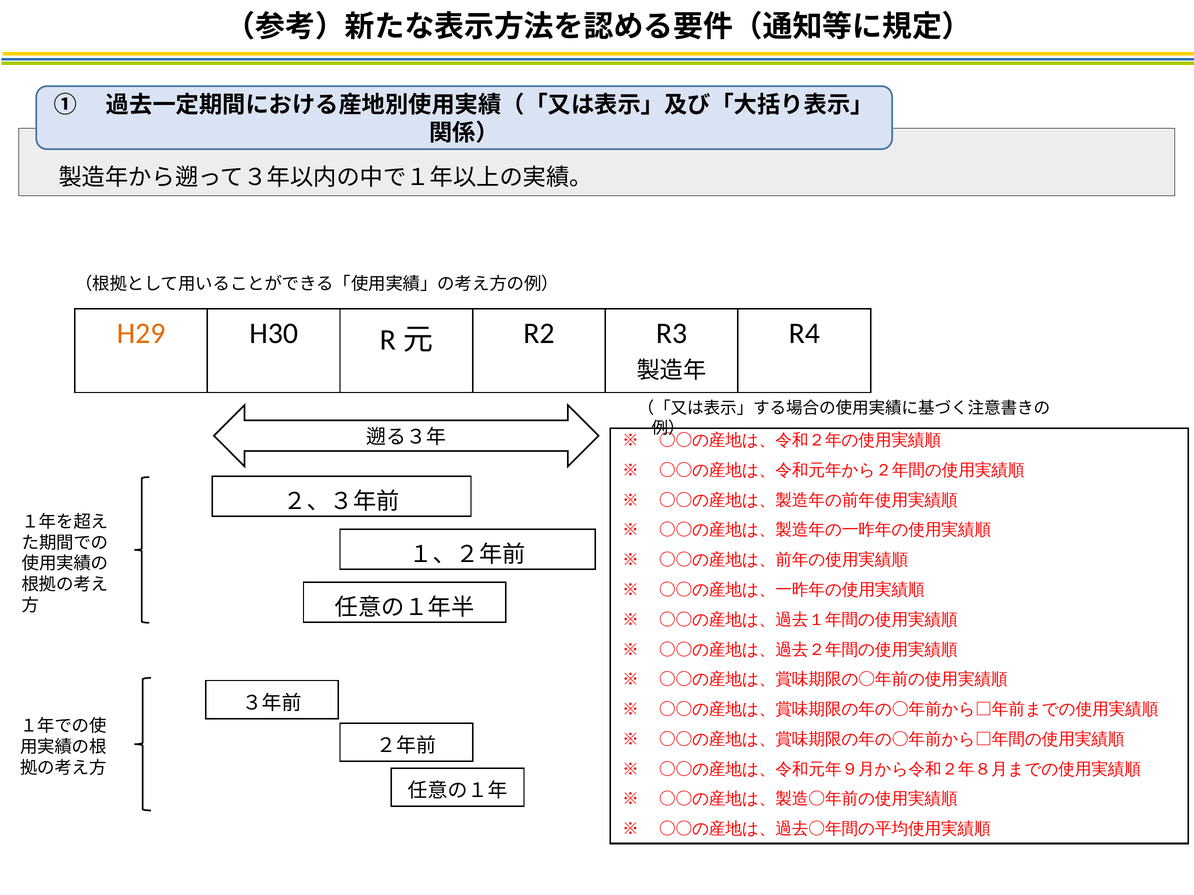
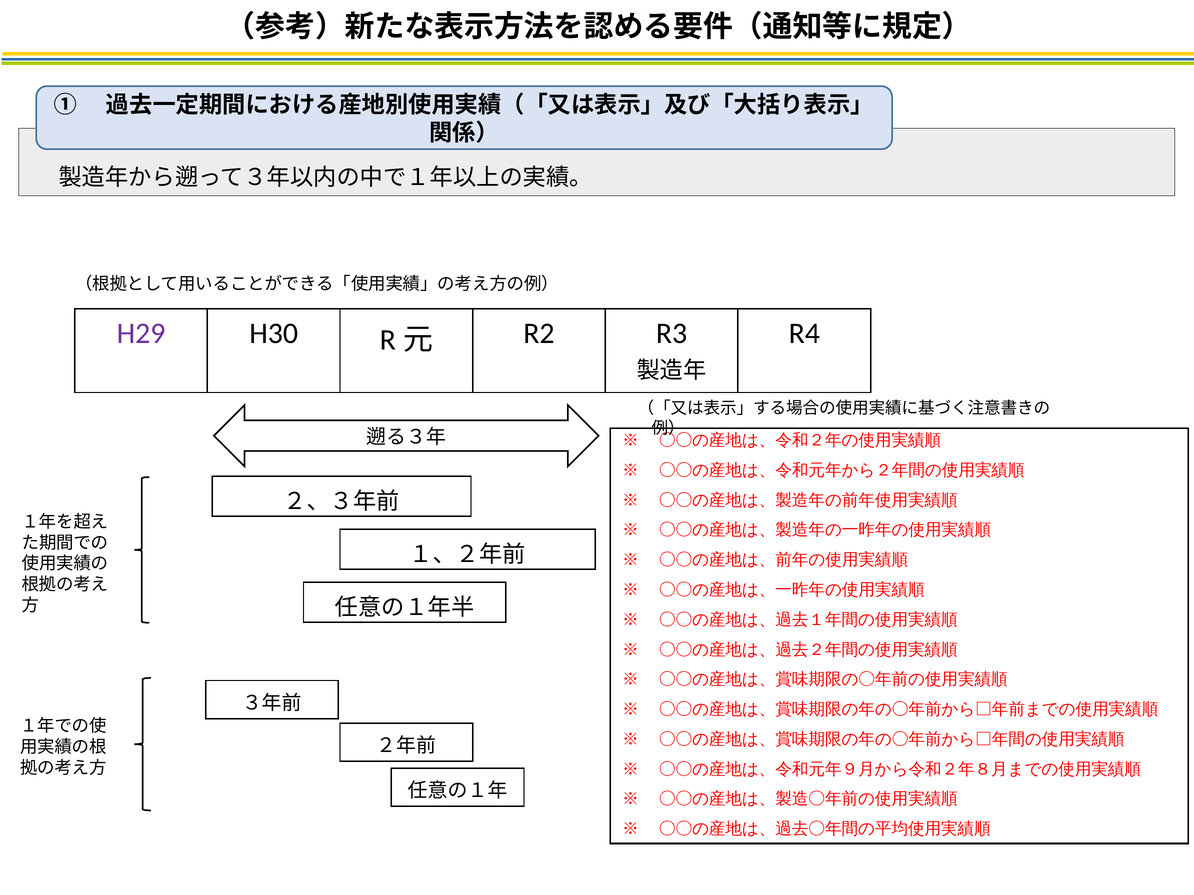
H29 colour: orange -> purple (141, 334)
